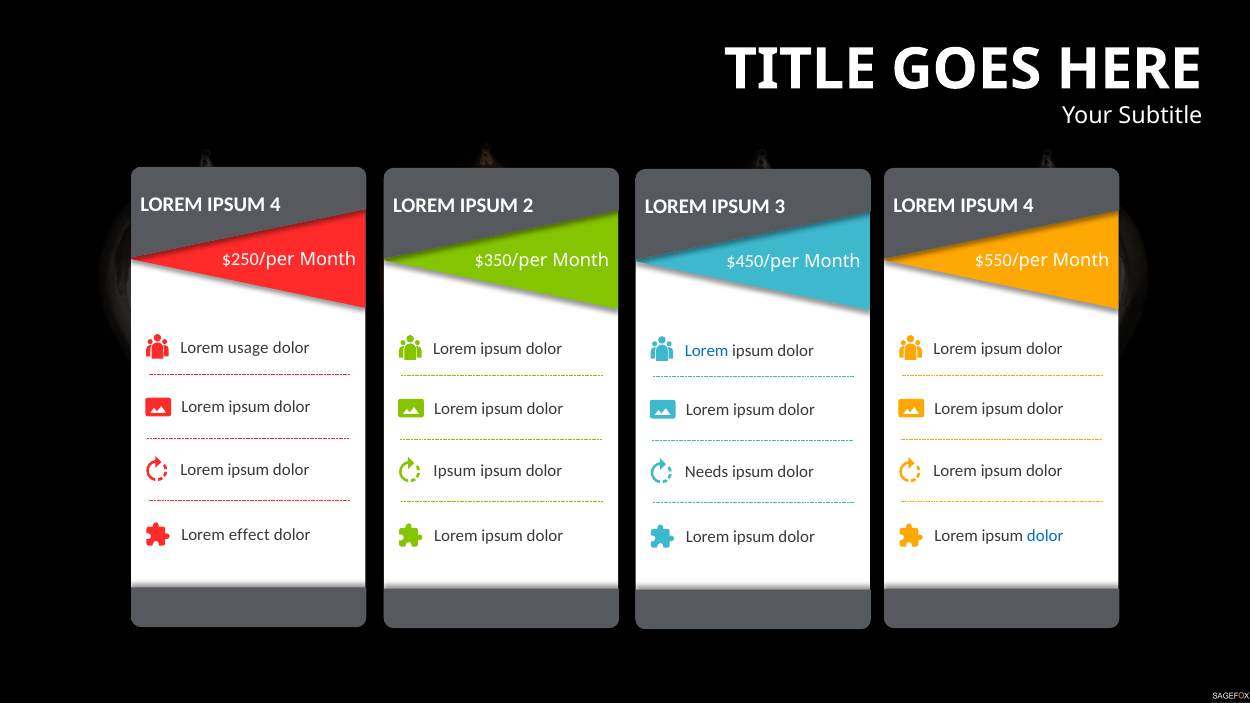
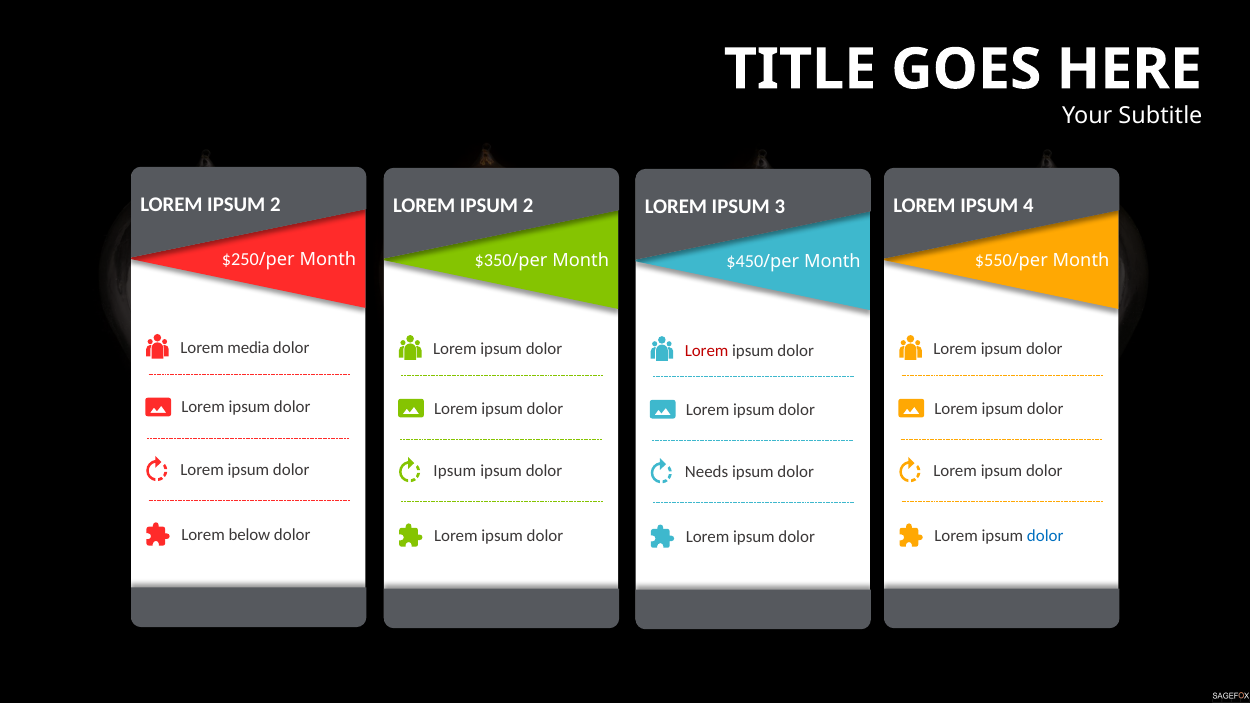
4: 4 -> 2 (275, 204)
usage: usage -> media (248, 348)
Lorem colour: blue -> red (707, 350)
effect: effect -> below (249, 535)
